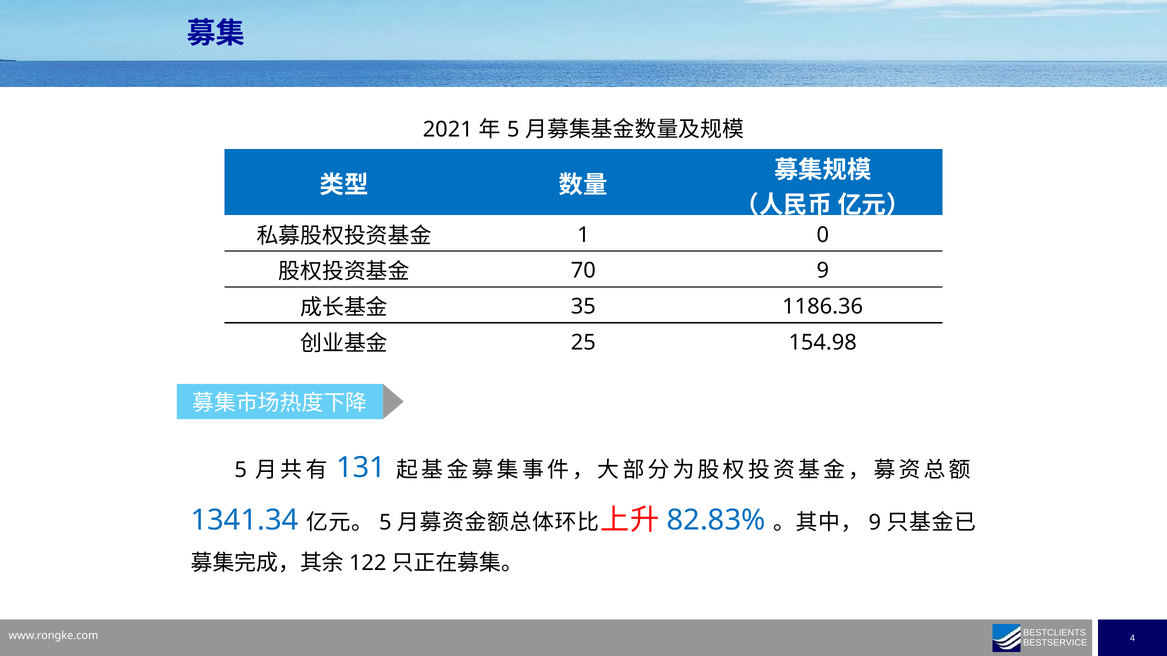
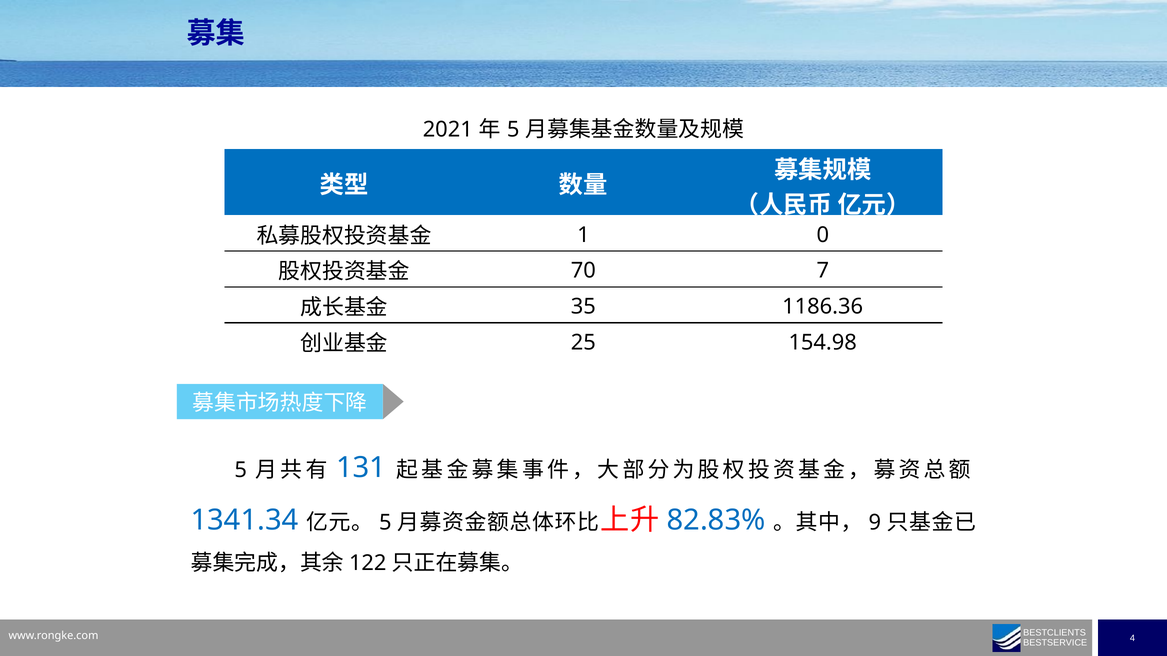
70 9: 9 -> 7 (823, 271)
